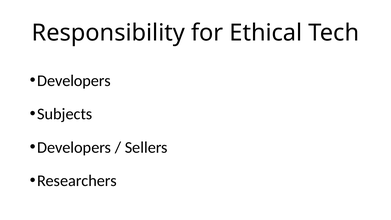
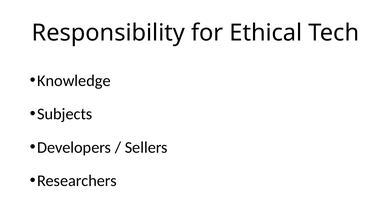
Developers: Developers -> Knowledge (74, 81)
